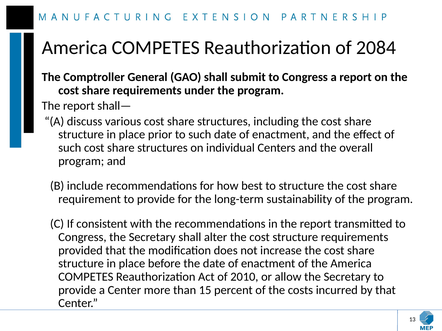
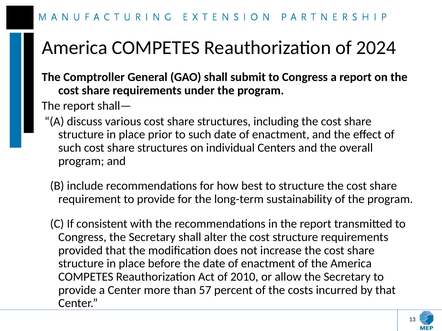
2084: 2084 -> 2024 (376, 48)
15: 15 -> 57 (205, 290)
